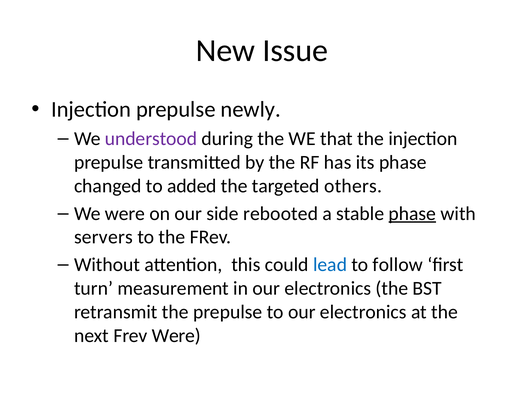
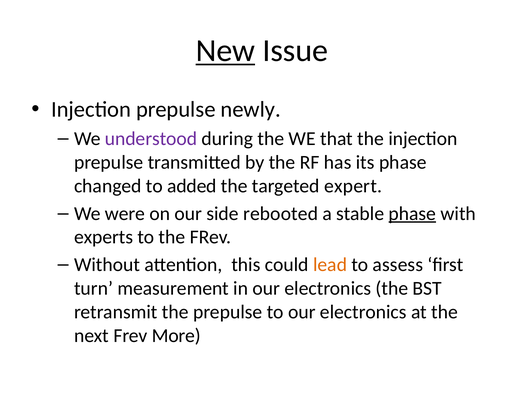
New underline: none -> present (225, 51)
others: others -> expert (353, 186)
servers: servers -> experts (104, 237)
lead colour: blue -> orange (330, 265)
follow: follow -> assess (398, 265)
Frev Were: Were -> More (176, 336)
